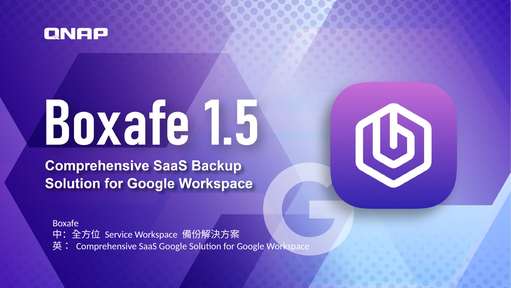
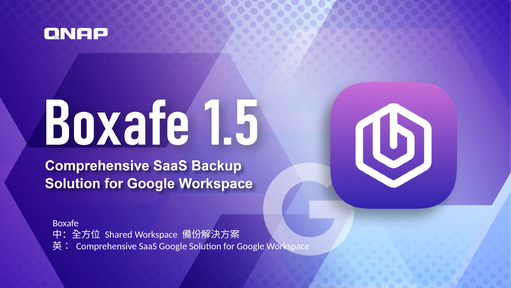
Service: Service -> Shared (119, 234)
